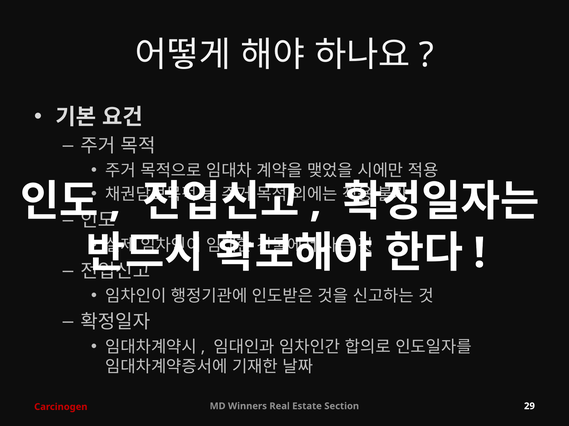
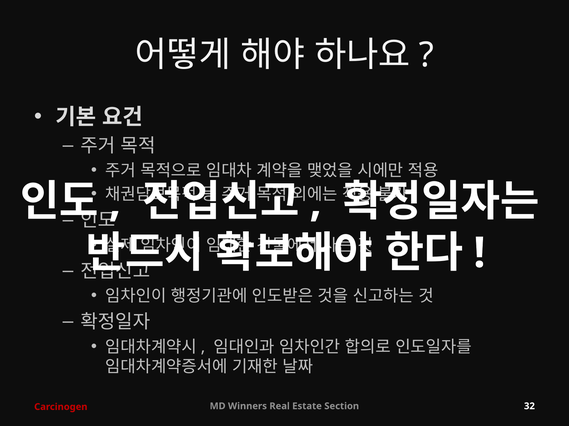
29: 29 -> 32 (529, 407)
